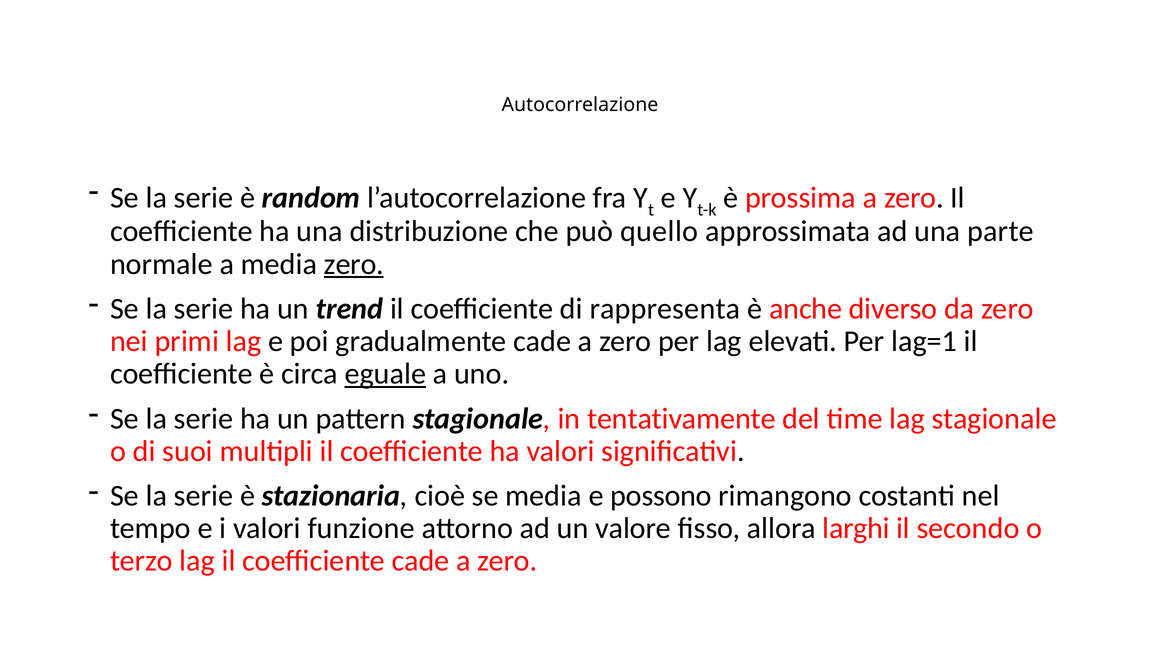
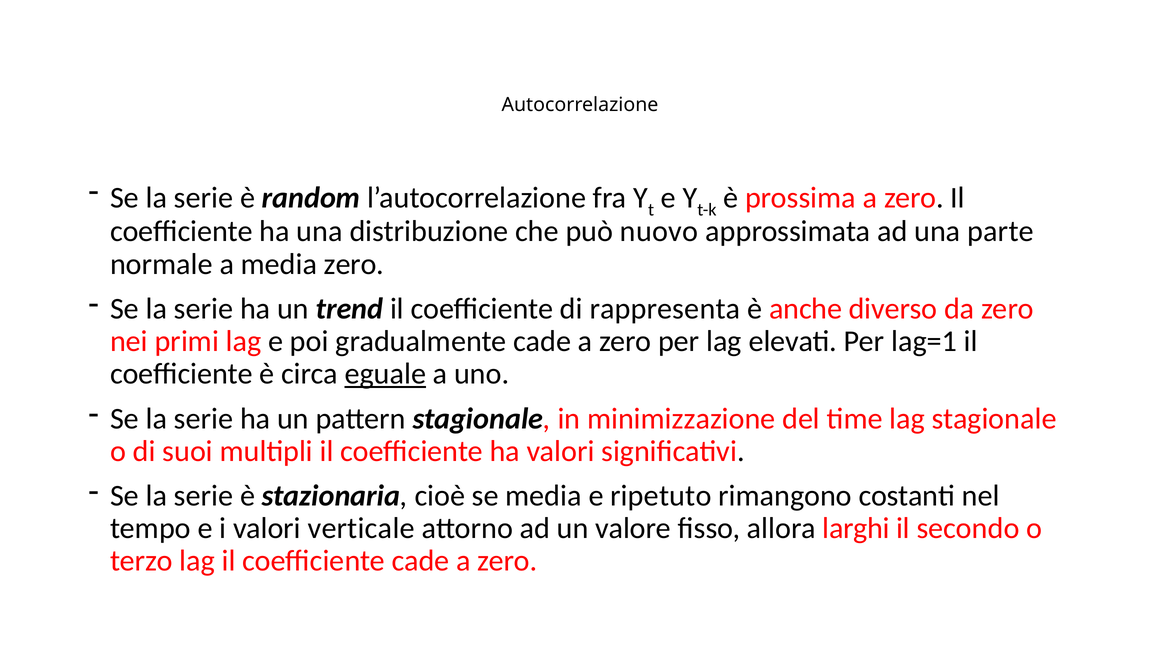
quello: quello -> nuovo (659, 232)
zero underline: present -> none (354, 264)
tentativamente: tentativamente -> minimizzazione (681, 419)
possono: possono -> ripetuto (661, 496)
funzione: funzione -> verticale (361, 529)
